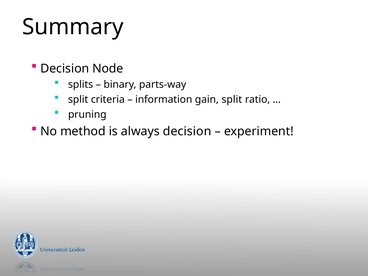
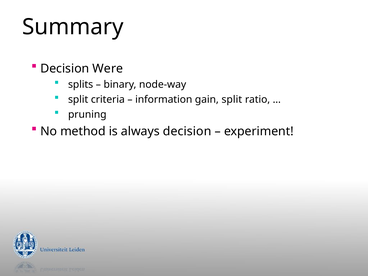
Node: Node -> Were (108, 69)
parts-way: parts-way -> node-way (163, 85)
